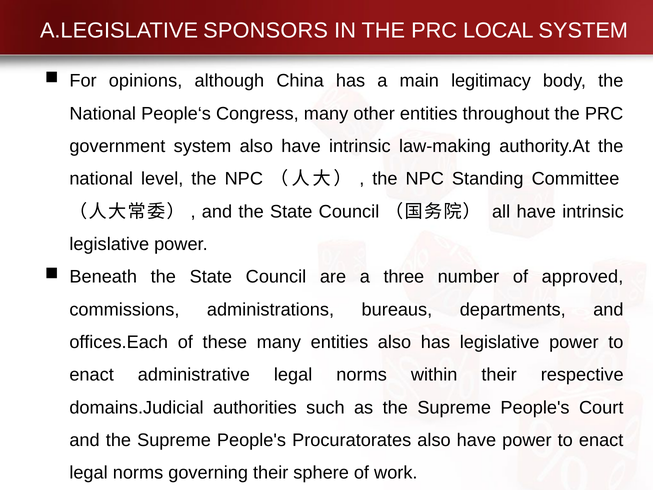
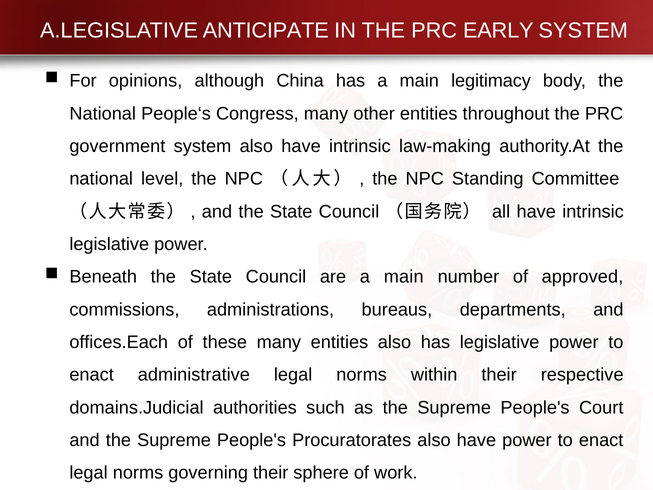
SPONSORS: SPONSORS -> ANTICIPATE (266, 31)
LOCAL: LOCAL -> EARLY (498, 31)
are a three: three -> main (404, 277)
